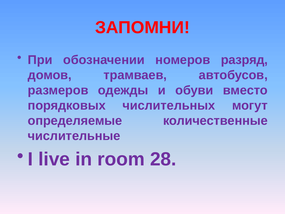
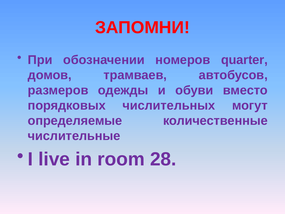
разряд: разряд -> quarter (244, 60)
